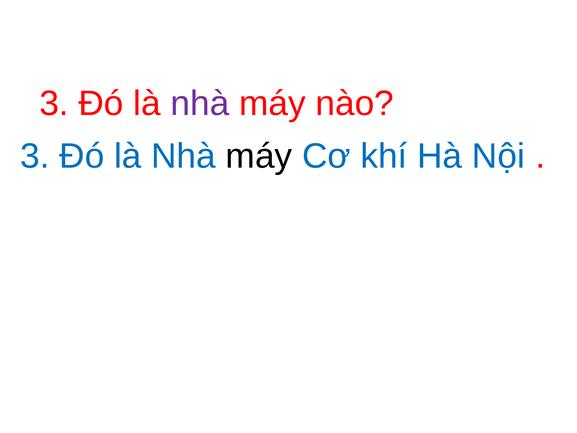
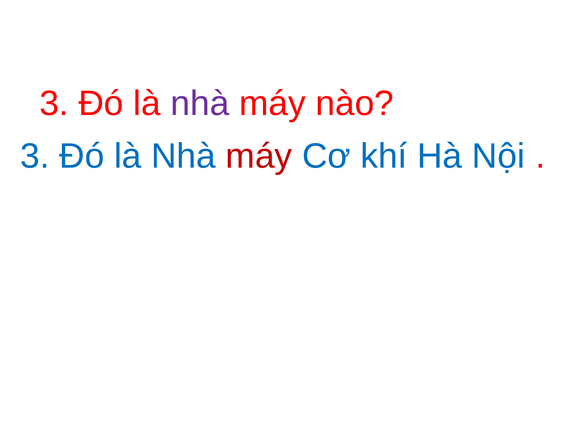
máy colour: black -> red (259, 156)
